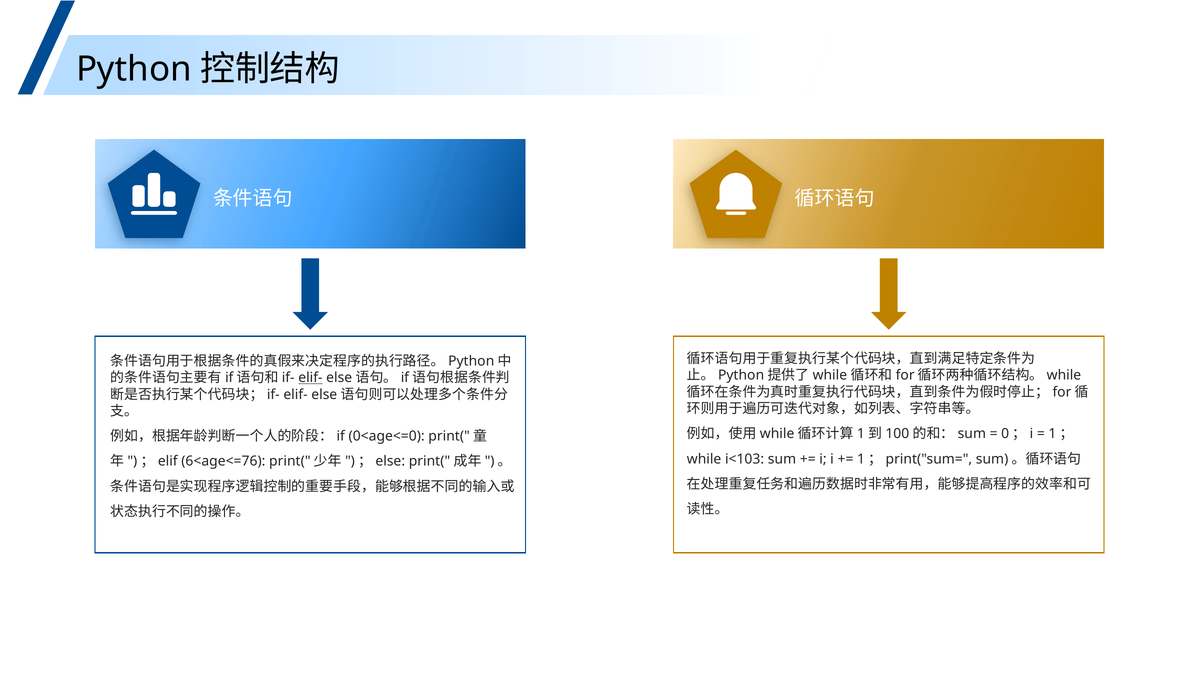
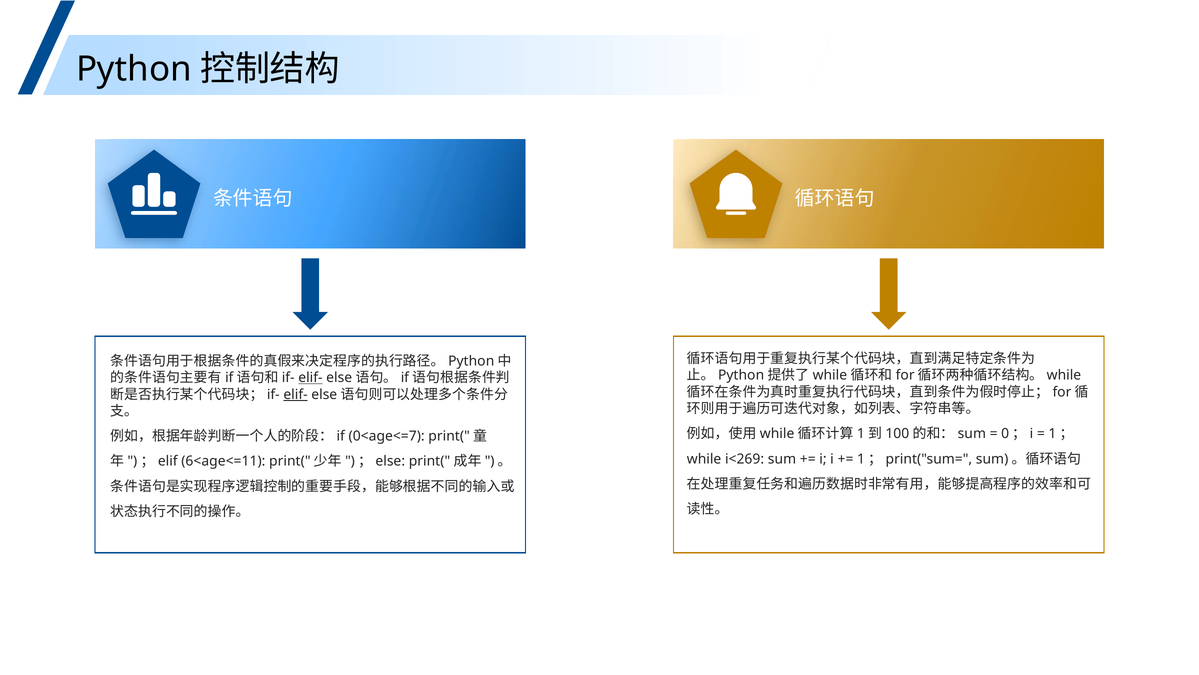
elif- underline: none -> present (296, 394)
0<age<=0: 0<age<=0 -> 0<age<=7 (387, 436)
i<103: i<103 -> i<269 (745, 459)
6<age<=76: 6<age<=76 -> 6<age<=11 (223, 461)
